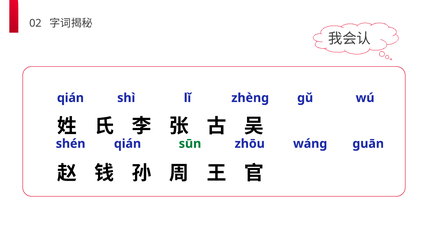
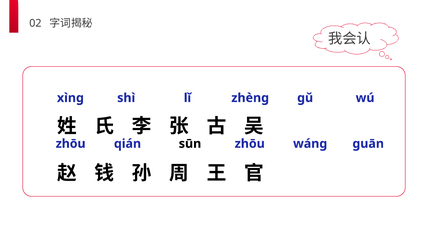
qián: qián -> xìnɡ (70, 98)
shén: shén -> zhōu (71, 144)
sūn colour: green -> black (190, 144)
